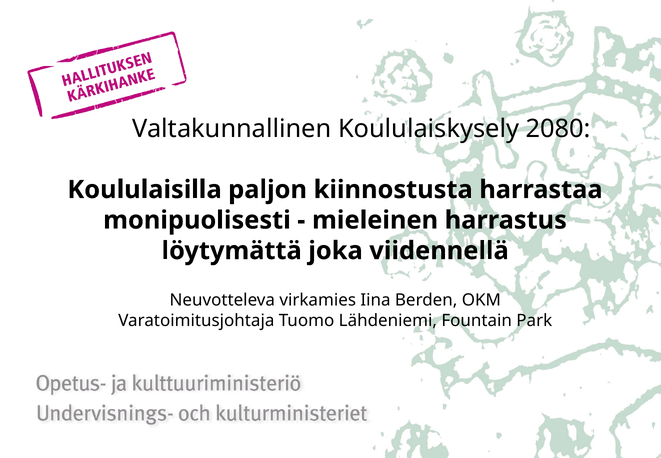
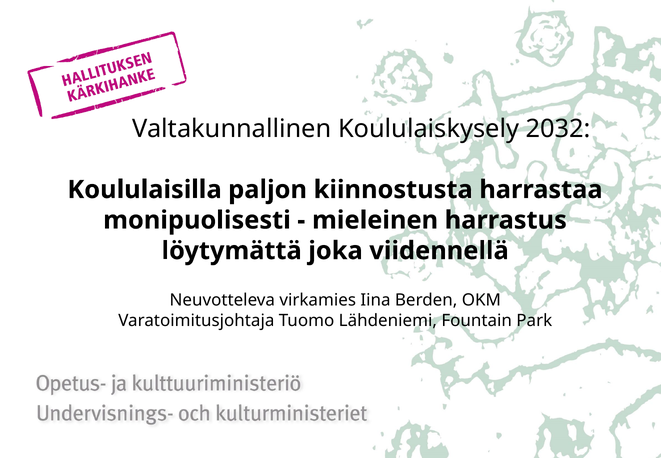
2080: 2080 -> 2032 (558, 129)
